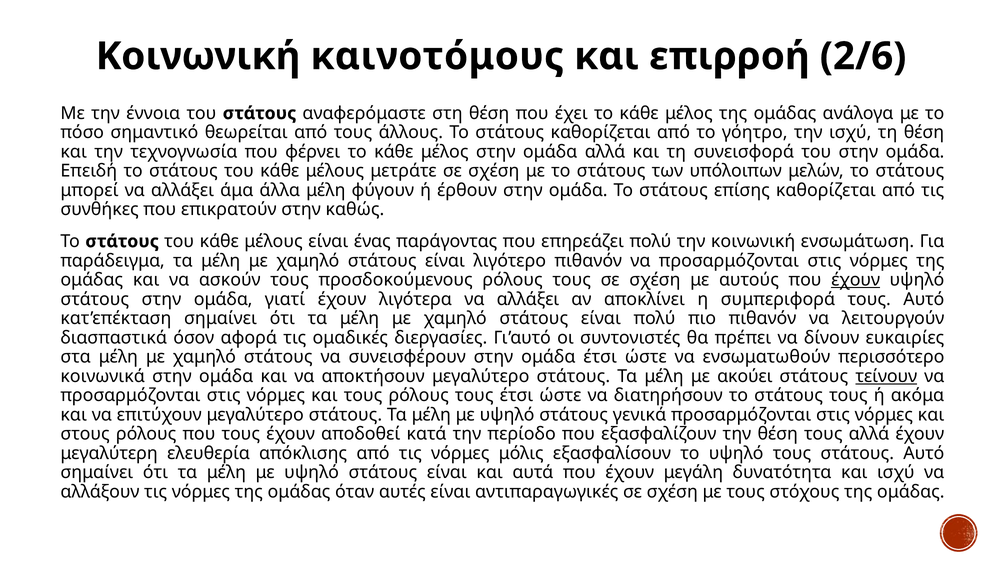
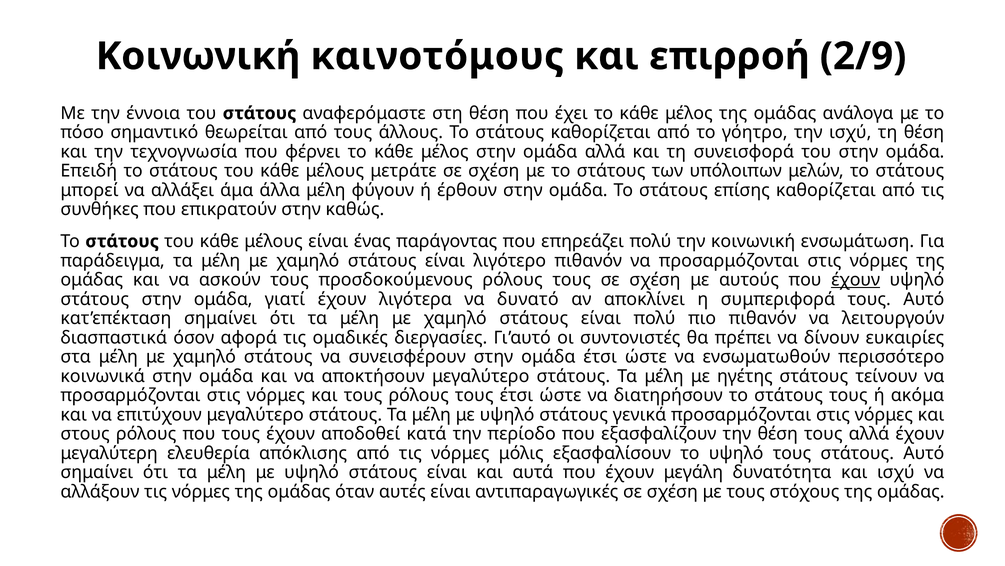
2/6: 2/6 -> 2/9 (863, 56)
λιγότερα να αλλάξει: αλλάξει -> δυνατό (528, 299)
ακούει: ακούει -> ηγέτης (745, 376)
τείνουν underline: present -> none (886, 376)
